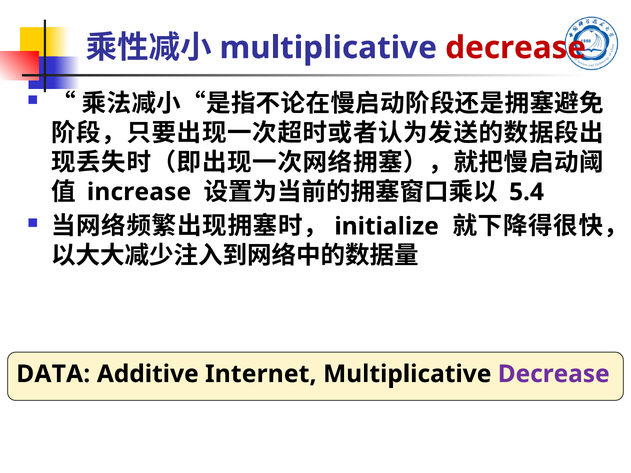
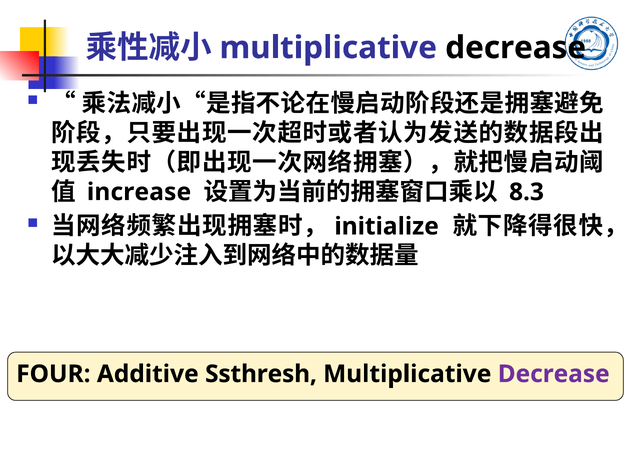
decrease colour: red -> black (516, 48)
5.4: 5.4 -> 8.3 (526, 192)
DATA: DATA -> FOUR (53, 374)
Internet: Internet -> Ssthresh (261, 374)
